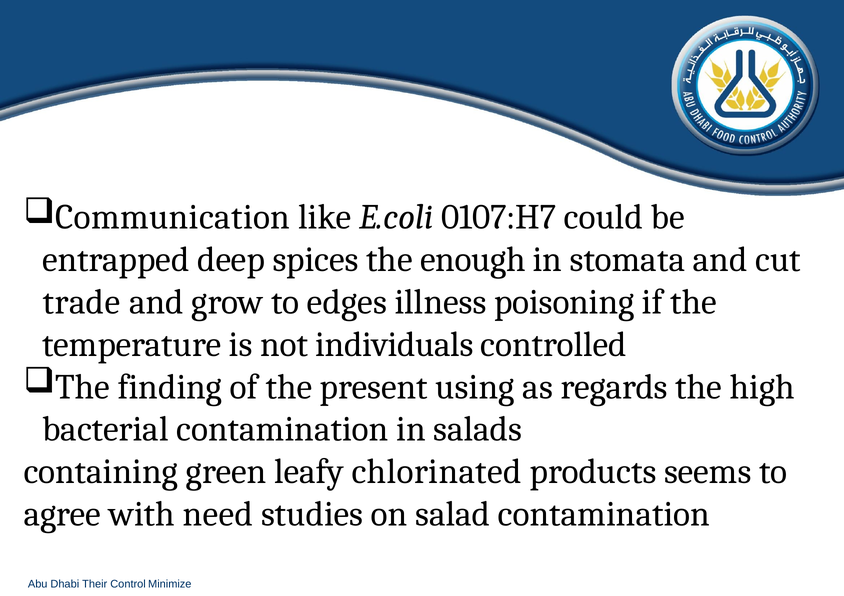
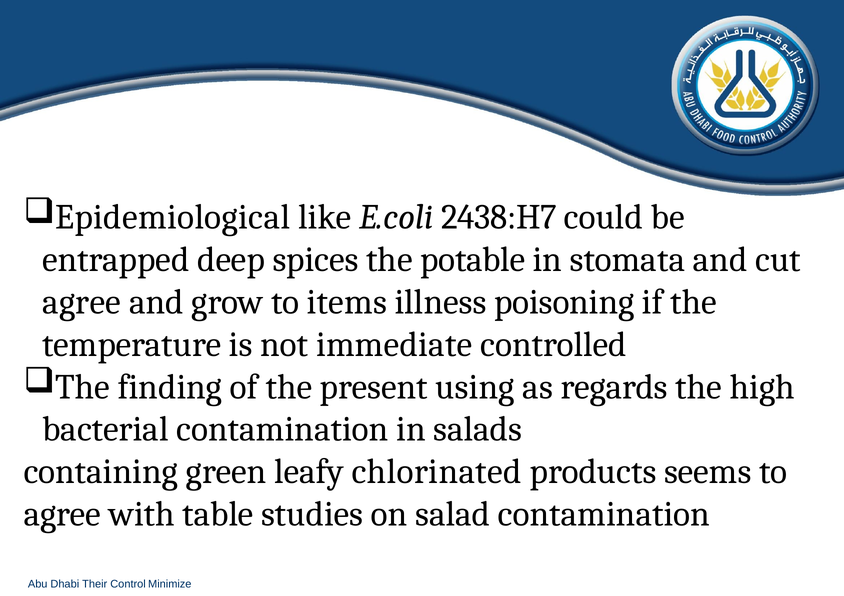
Communication: Communication -> Epidemiological (173, 217)
0107:H7: 0107:H7 -> 2438:H7 (499, 217)
enough: enough -> potable (473, 259)
trade: trade -> agree (82, 302)
edges: edges -> items (347, 302)
individuals: individuals -> immediate (394, 344)
need: need -> table (218, 514)
